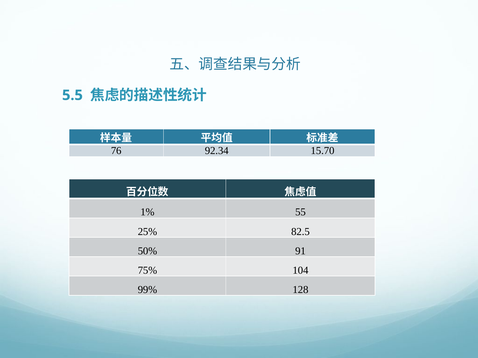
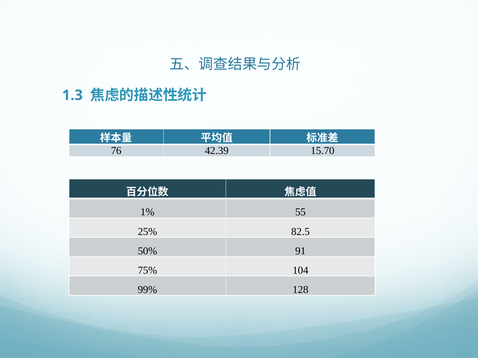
5.5: 5.5 -> 1.3 (72, 95)
92.34: 92.34 -> 42.39 (217, 151)
